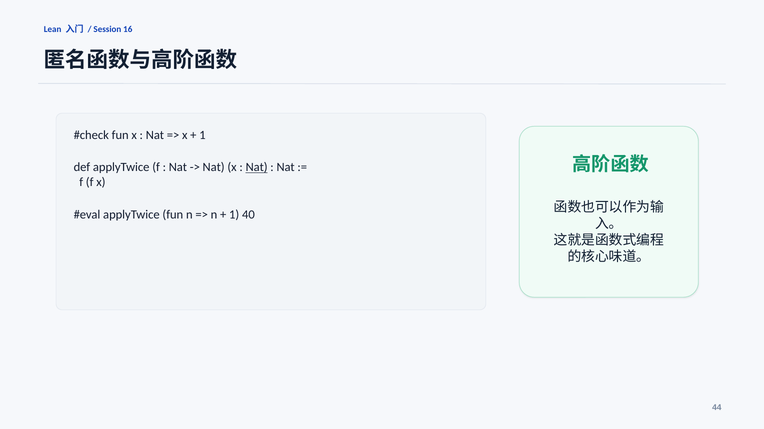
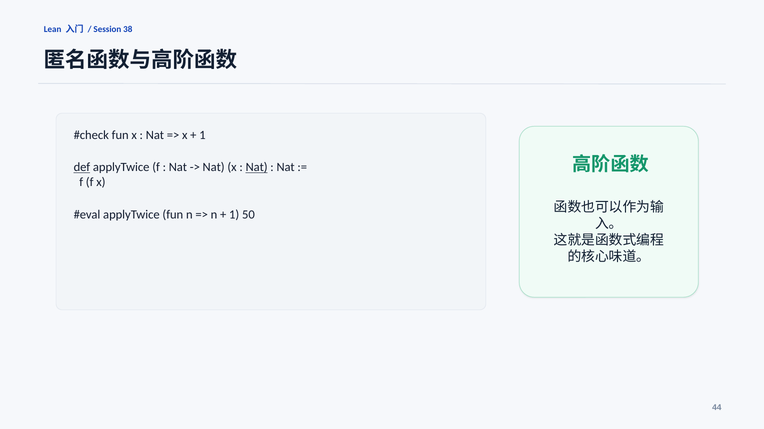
16: 16 -> 38 (128, 29)
def underline: none -> present (82, 168)
40: 40 -> 50 (248, 215)
